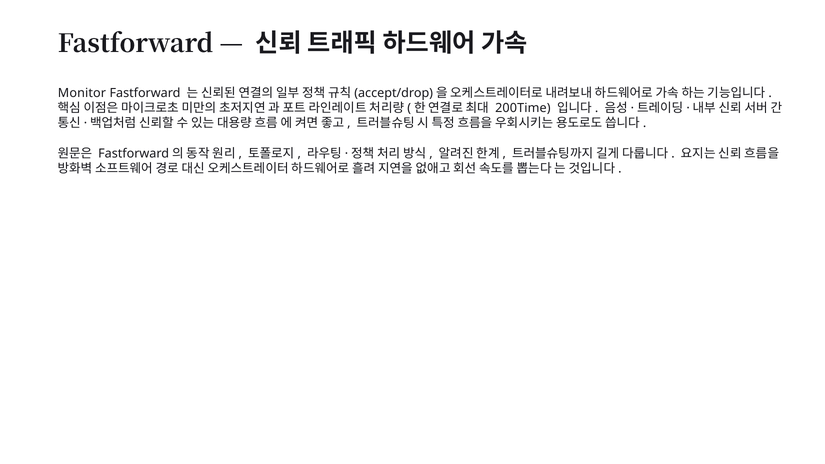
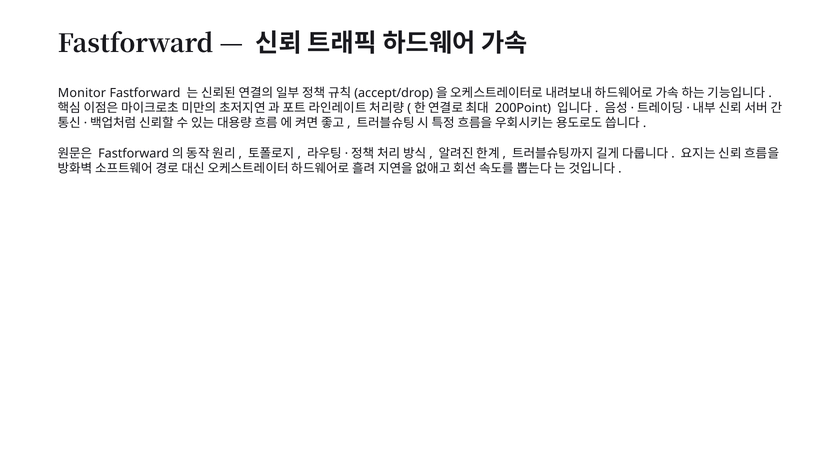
200Time: 200Time -> 200Point (523, 108)
